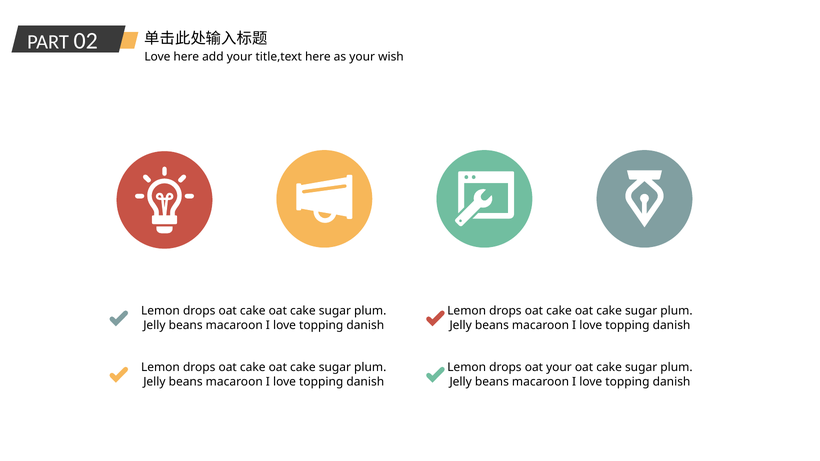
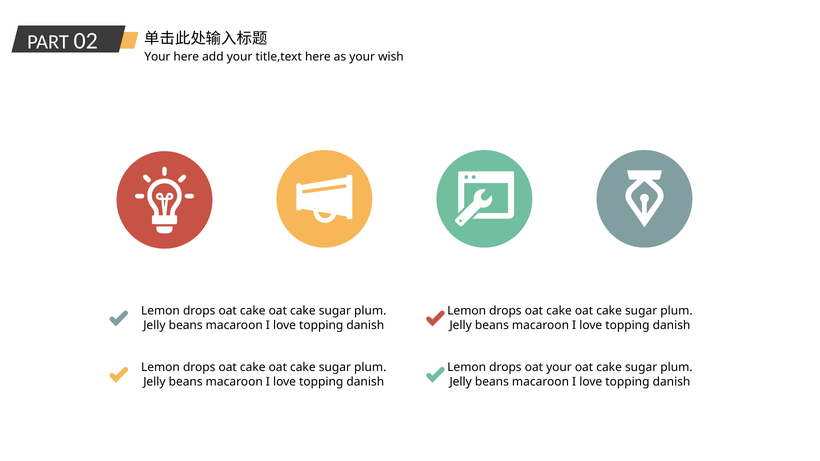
Love: Love -> Your (157, 57)
